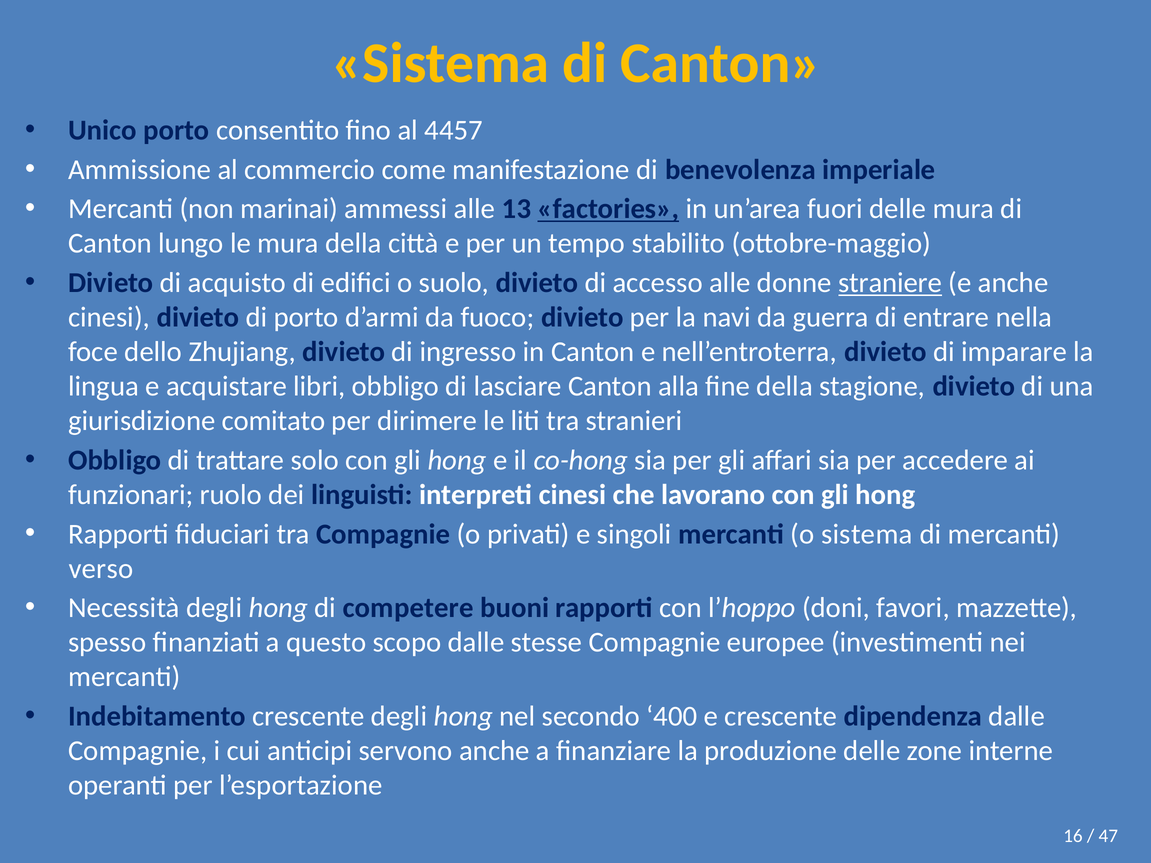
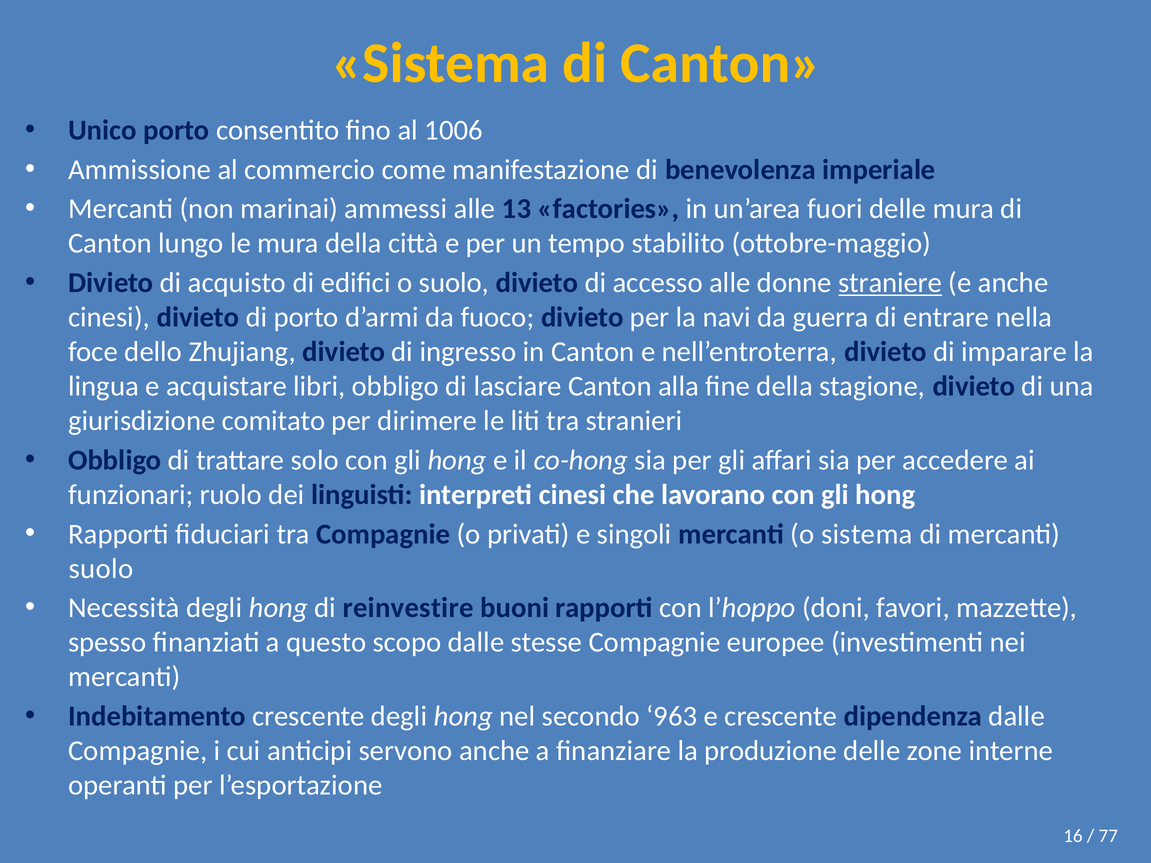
4457: 4457 -> 1006 (454, 130)
factories underline: present -> none (608, 209)
verso: verso -> suolo (101, 569)
competere: competere -> reinvestire (408, 608)
400: 400 -> 963 (672, 716)
47: 47 -> 77 (1108, 836)
